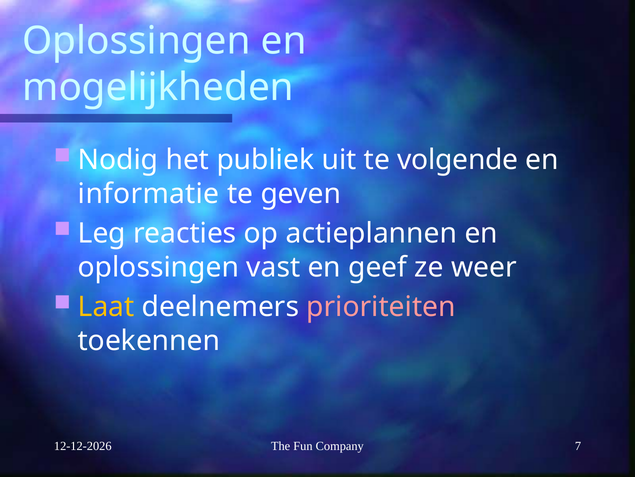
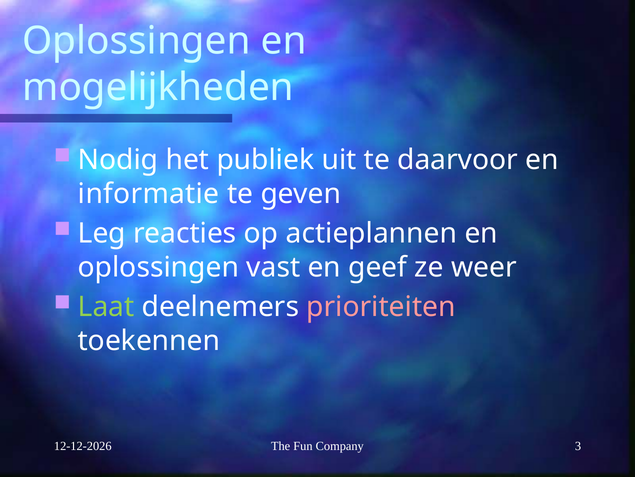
volgende: volgende -> daarvoor (458, 160)
Laat colour: yellow -> light green (106, 306)
7: 7 -> 3 (578, 445)
